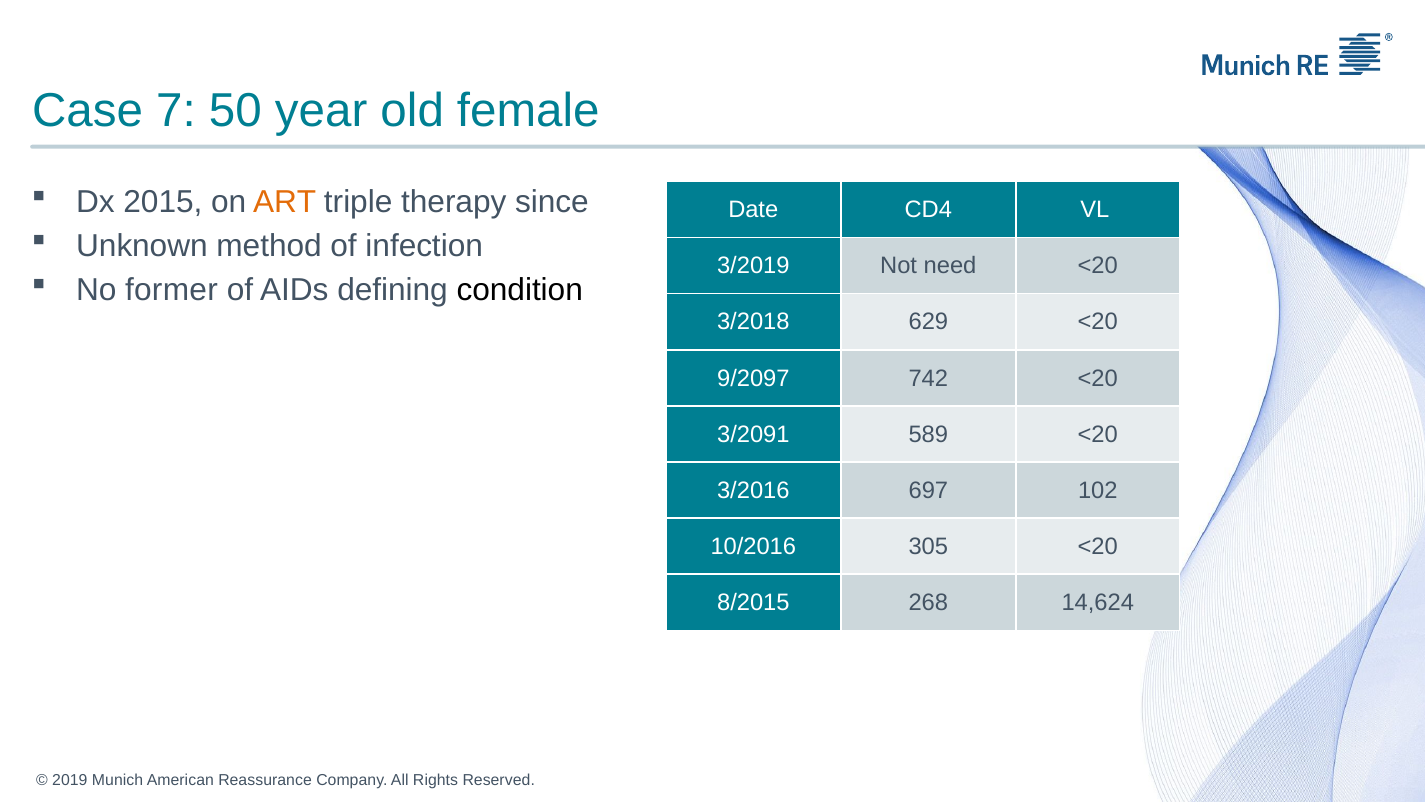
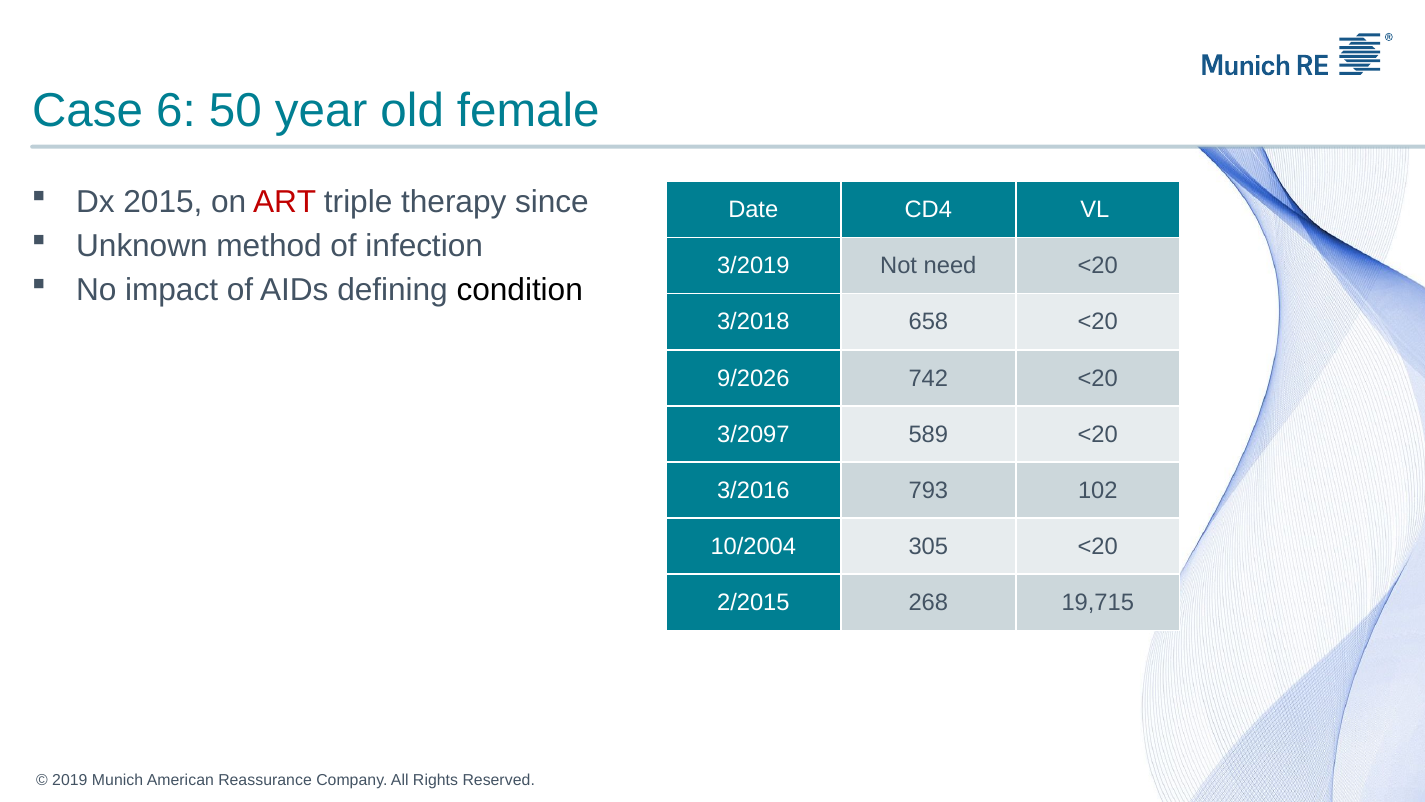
7: 7 -> 6 (176, 111)
ART colour: orange -> red (285, 202)
former: former -> impact (172, 290)
629: 629 -> 658 (928, 322)
9/2097: 9/2097 -> 9/2026 (753, 378)
3/2091: 3/2091 -> 3/2097 (753, 434)
697: 697 -> 793 (928, 490)
10/2016: 10/2016 -> 10/2004 (753, 546)
8/2015: 8/2015 -> 2/2015 (753, 602)
14,624: 14,624 -> 19,715 (1098, 602)
